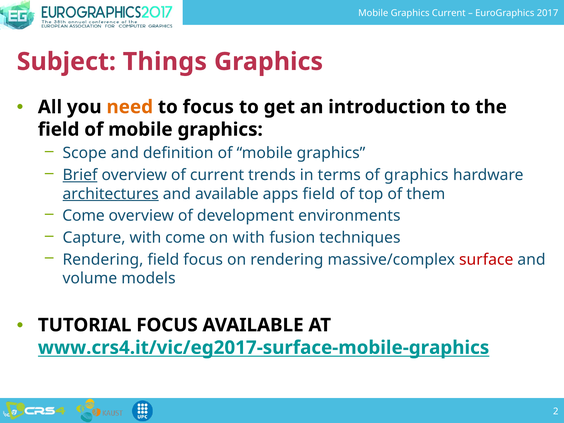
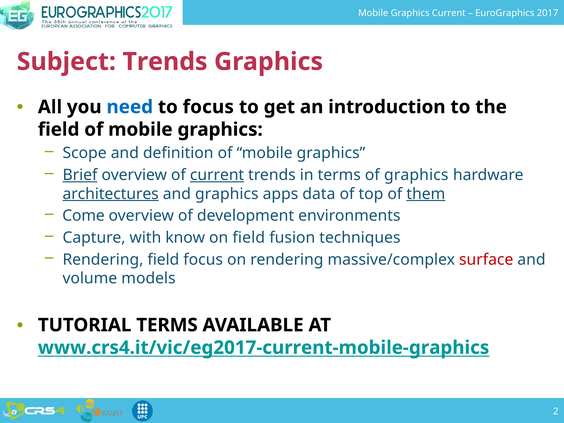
Subject Things: Things -> Trends (165, 62)
need colour: orange -> blue (130, 107)
current underline: none -> present (217, 175)
and available: available -> graphics (227, 194)
apps field: field -> data (319, 194)
them underline: none -> present (426, 194)
with come: come -> know (185, 238)
on with: with -> field (249, 238)
TUTORIAL FOCUS: FOCUS -> TERMS (167, 325)
www.crs4.it/vic/eg2017-surface-mobile-graphics: www.crs4.it/vic/eg2017-surface-mobile-graphics -> www.crs4.it/vic/eg2017-current-mobile-graphics (264, 348)
